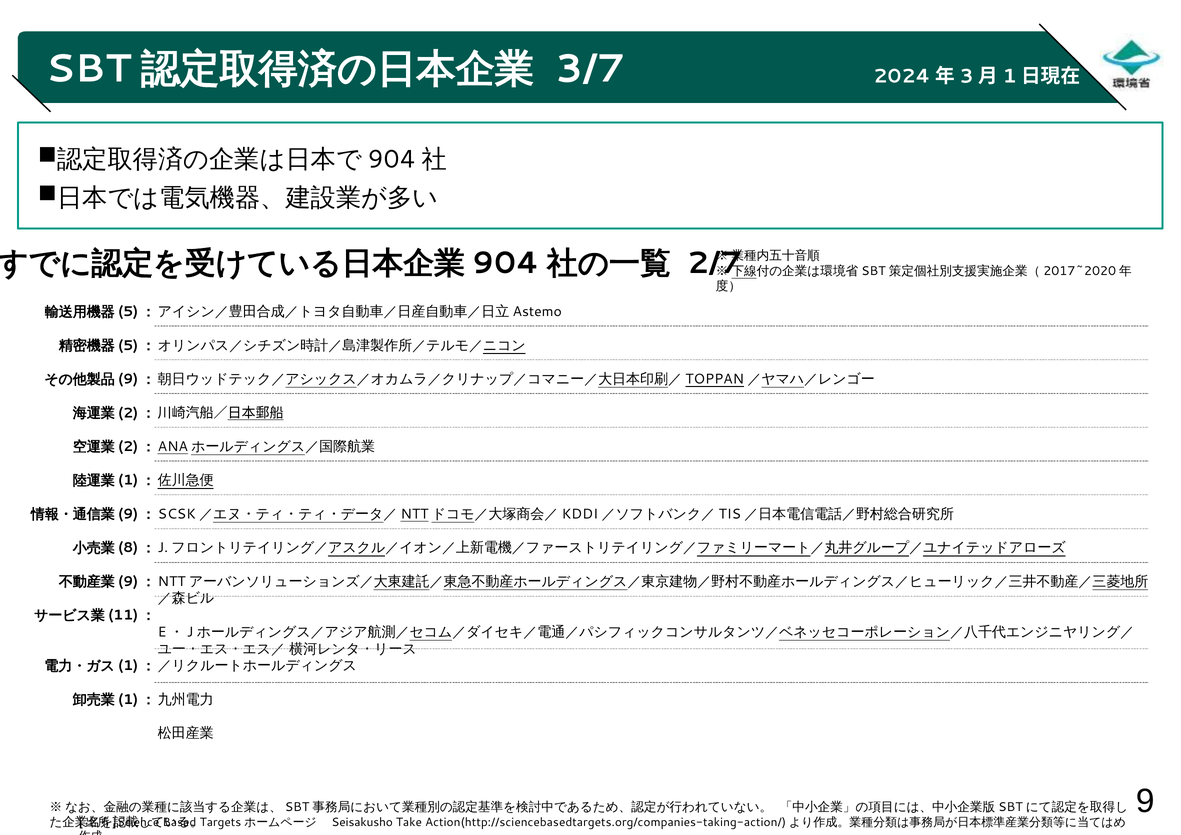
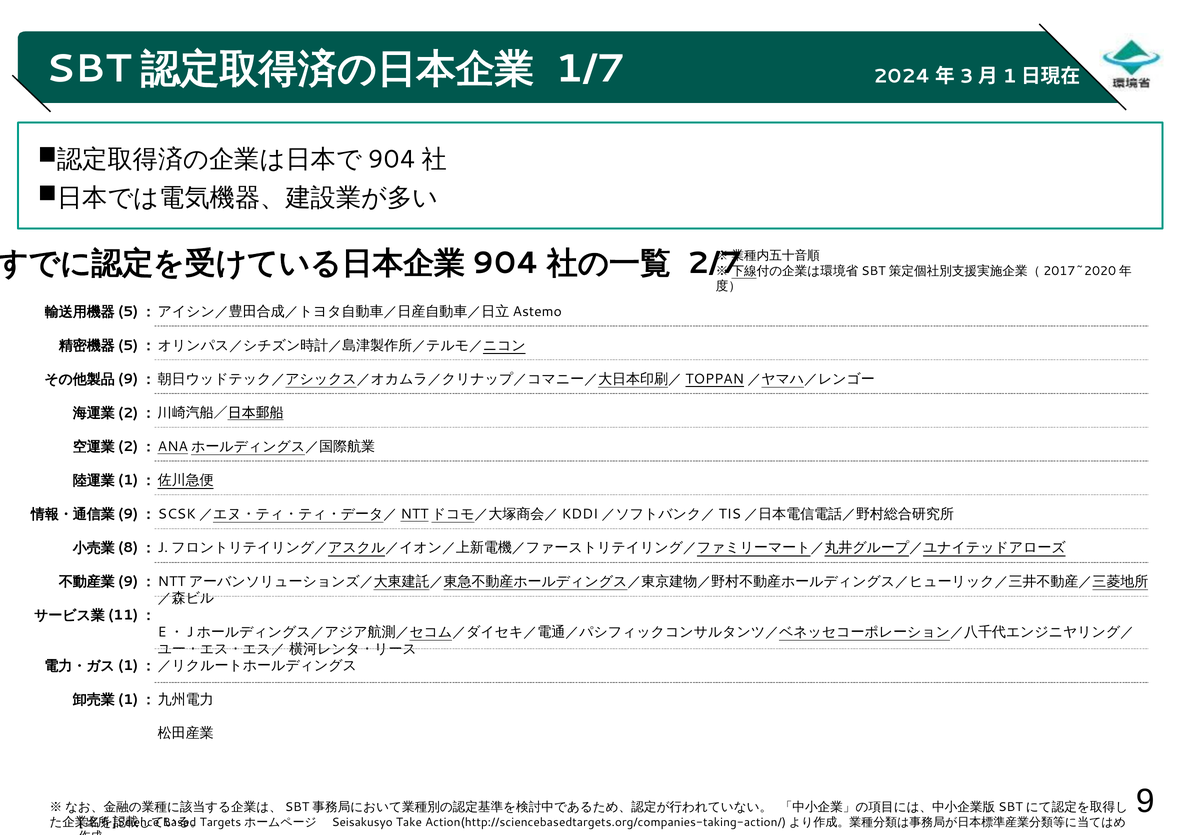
3/7: 3/7 -> 1/7 (590, 69)
Seisakusho: Seisakusho -> Seisakusyo (362, 822)
